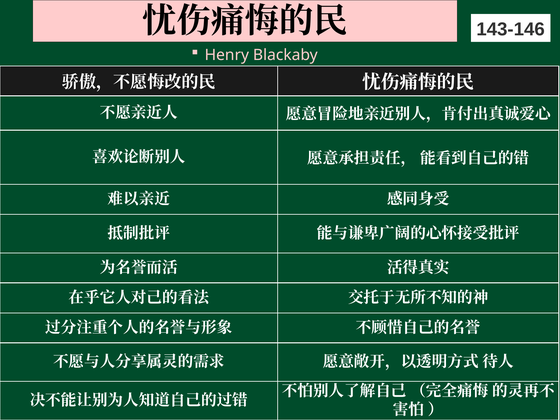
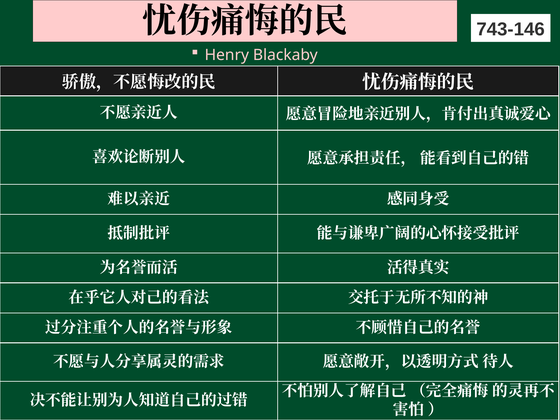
143-146: 143-146 -> 743-146 (511, 29)
